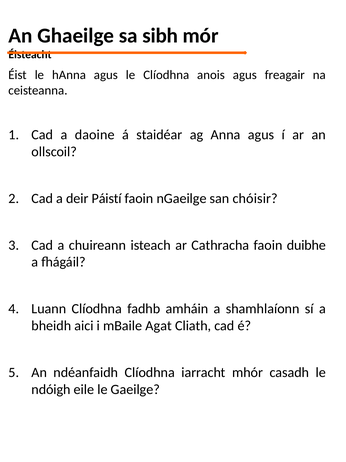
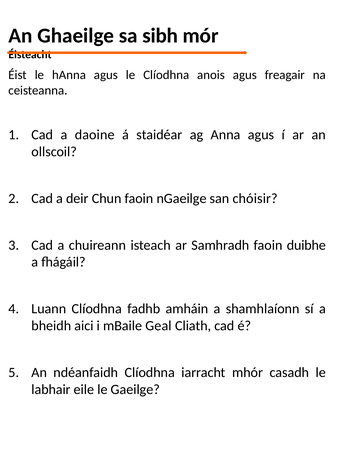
Páistí: Páistí -> Chun (107, 198)
Cathracha: Cathracha -> Samhradh (220, 245)
Agat: Agat -> Geal (159, 325)
ndóigh: ndóigh -> labhair (51, 389)
